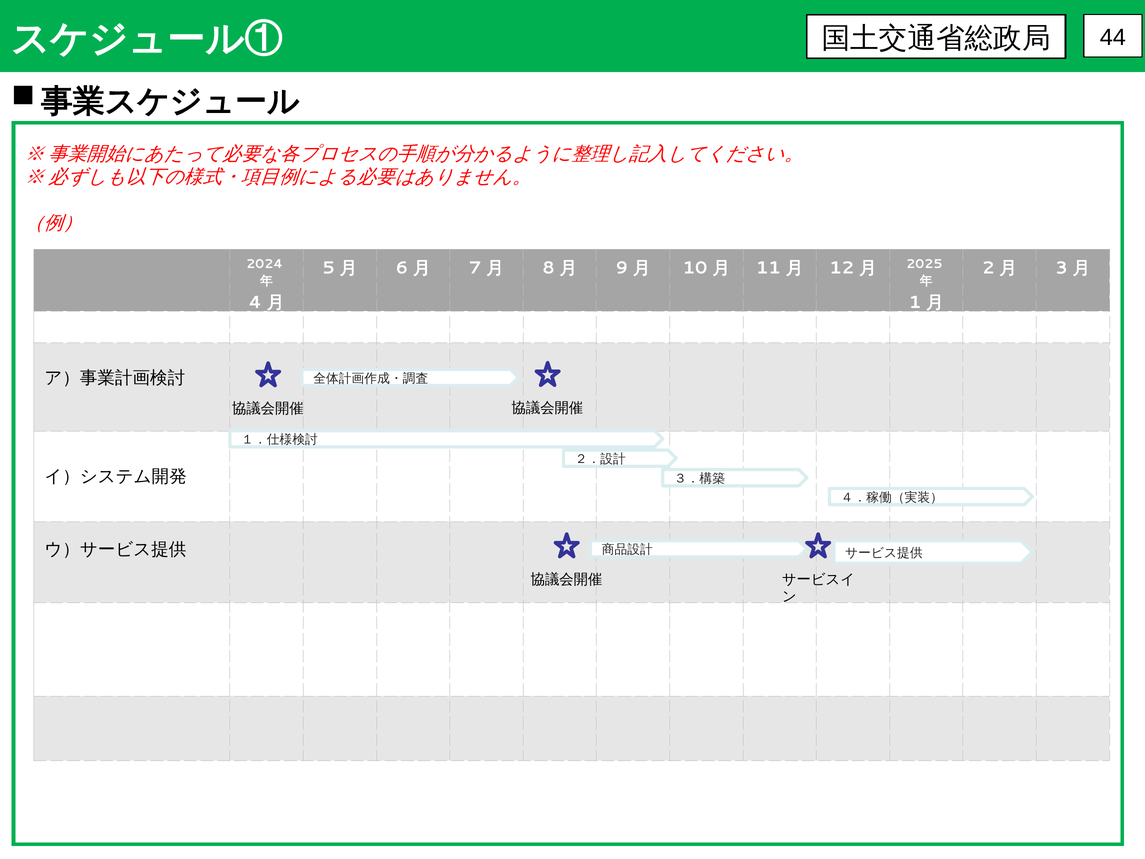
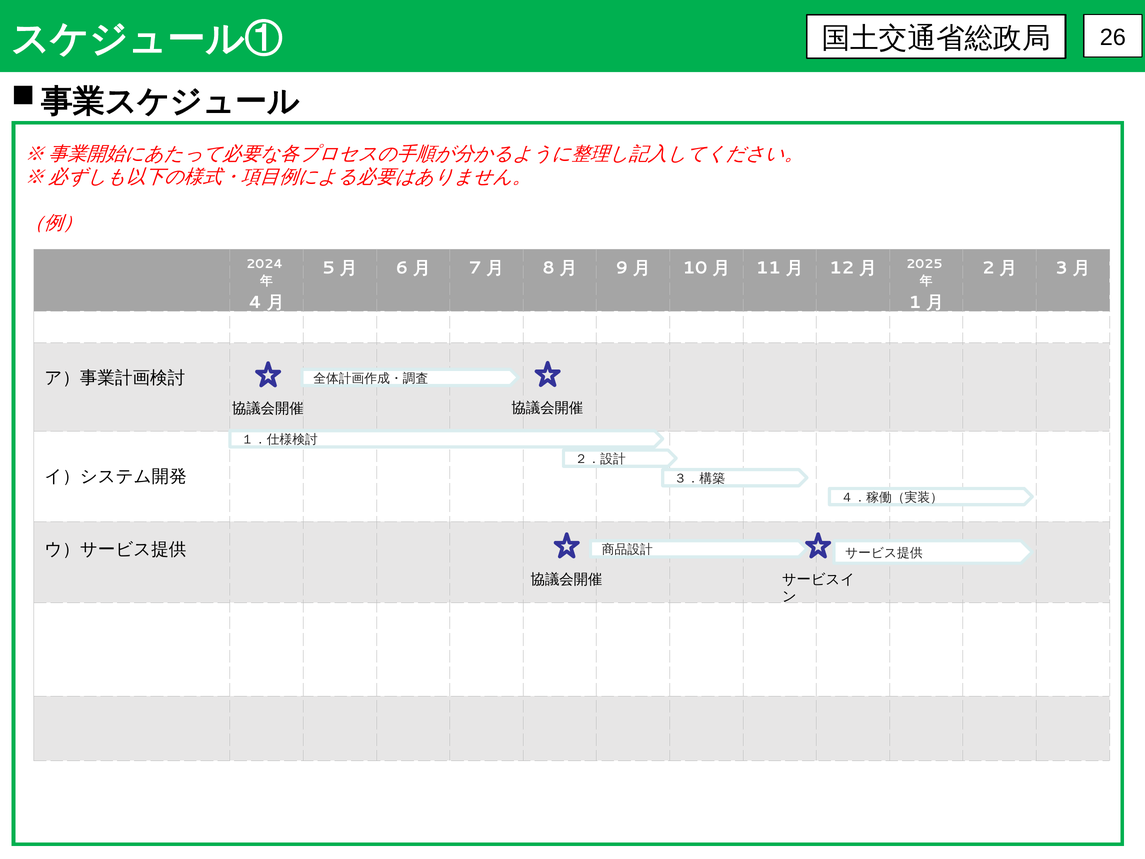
44: 44 -> 26 (1113, 37)
